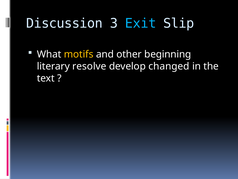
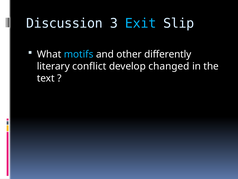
motifs colour: yellow -> light blue (79, 54)
beginning: beginning -> differently (168, 54)
resolve: resolve -> conflict (89, 66)
